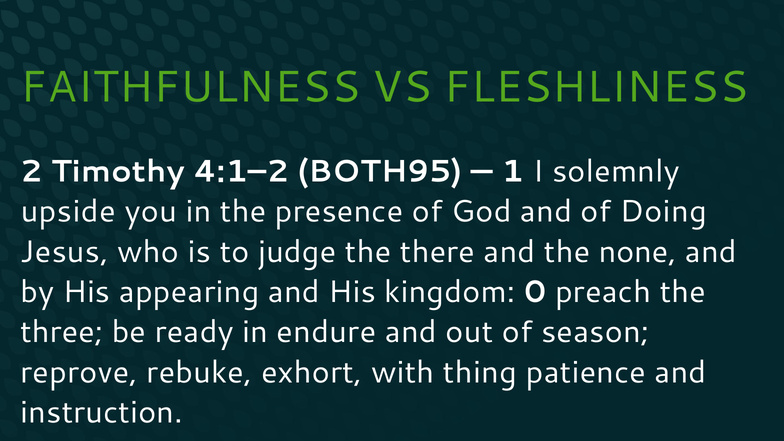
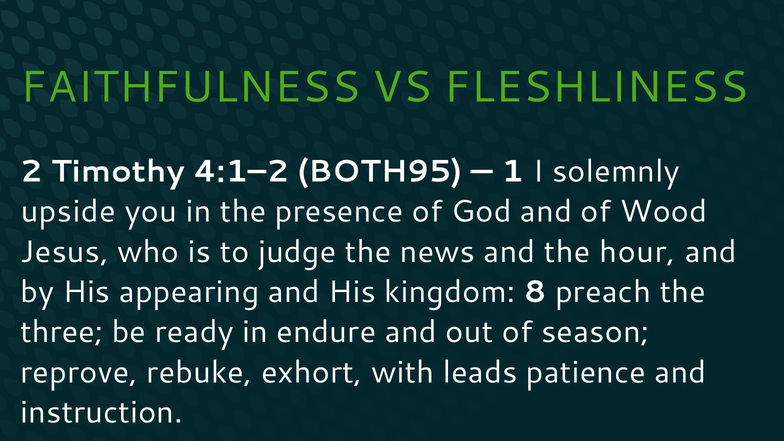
Doing: Doing -> Wood (663, 212)
there: there -> news (437, 252)
none: none -> hour (638, 252)
0: 0 -> 8 (536, 292)
thing: thing -> leads (480, 372)
